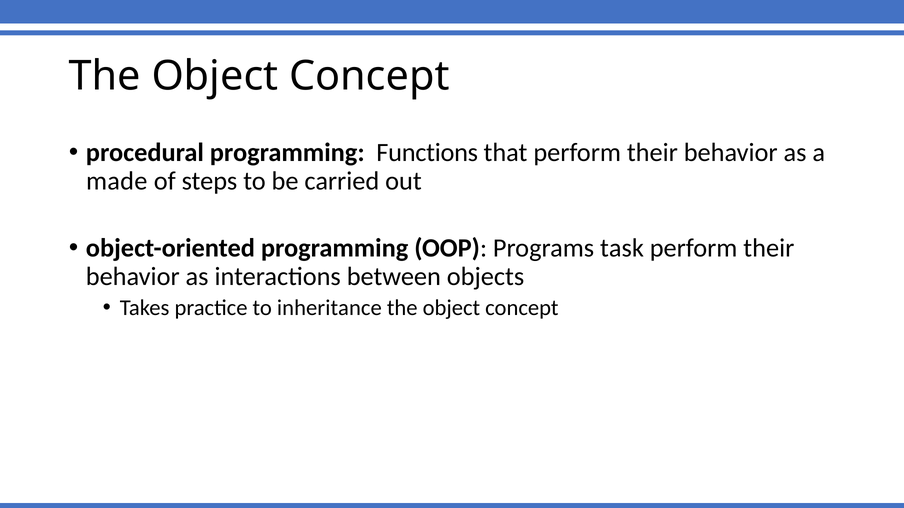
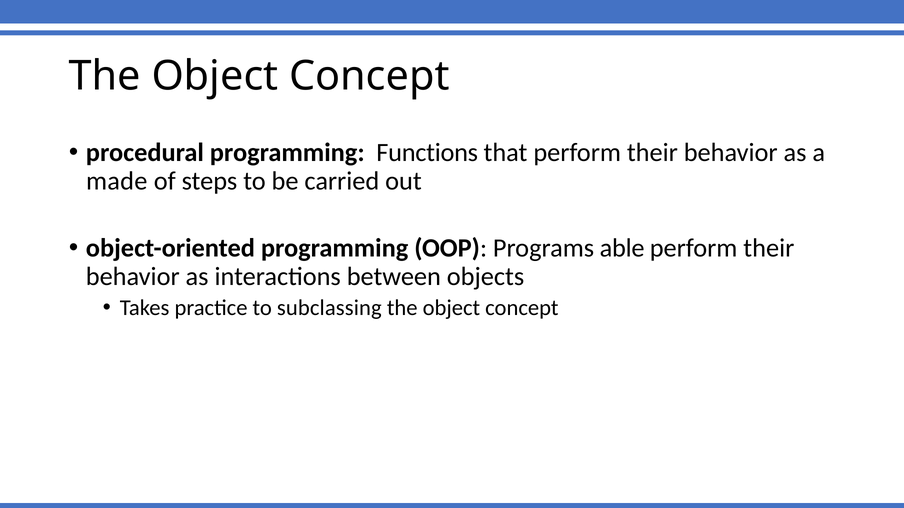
task: task -> able (622, 248)
inheritance: inheritance -> subclassing (329, 308)
